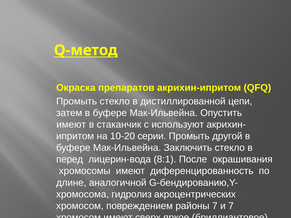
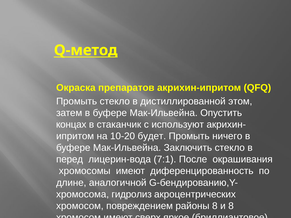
цепи: цепи -> этом (240, 101)
имеют: имеют -> концах (71, 125)
серии: серии -> будет (152, 136)
другой: другой -> ничего (227, 136)
8:1: 8:1 -> 7:1 (165, 160)
районы 7: 7 -> 8 (215, 206)
и 7: 7 -> 8 (231, 206)
